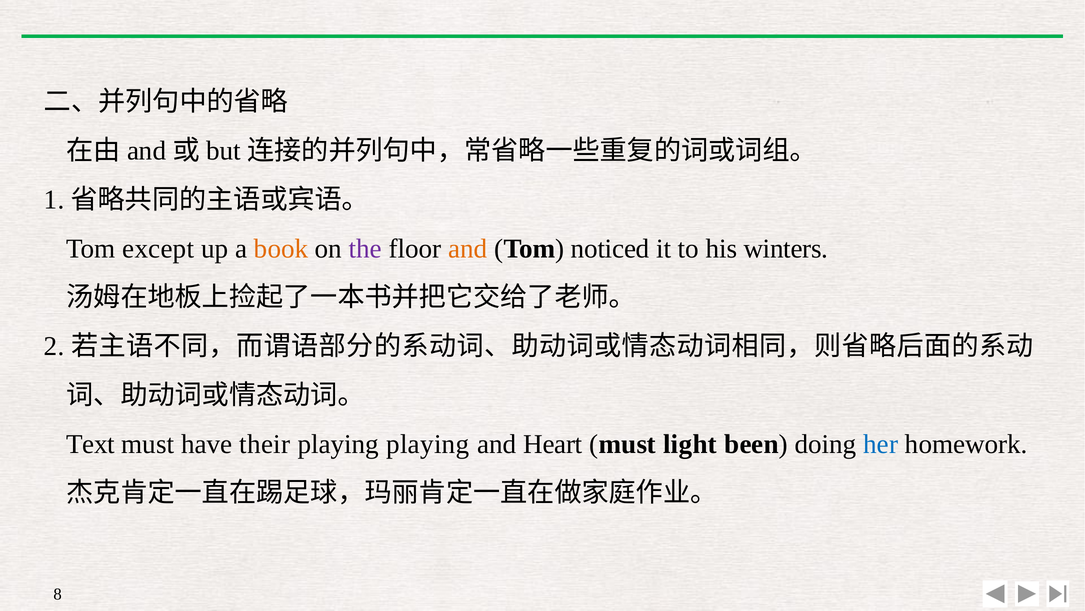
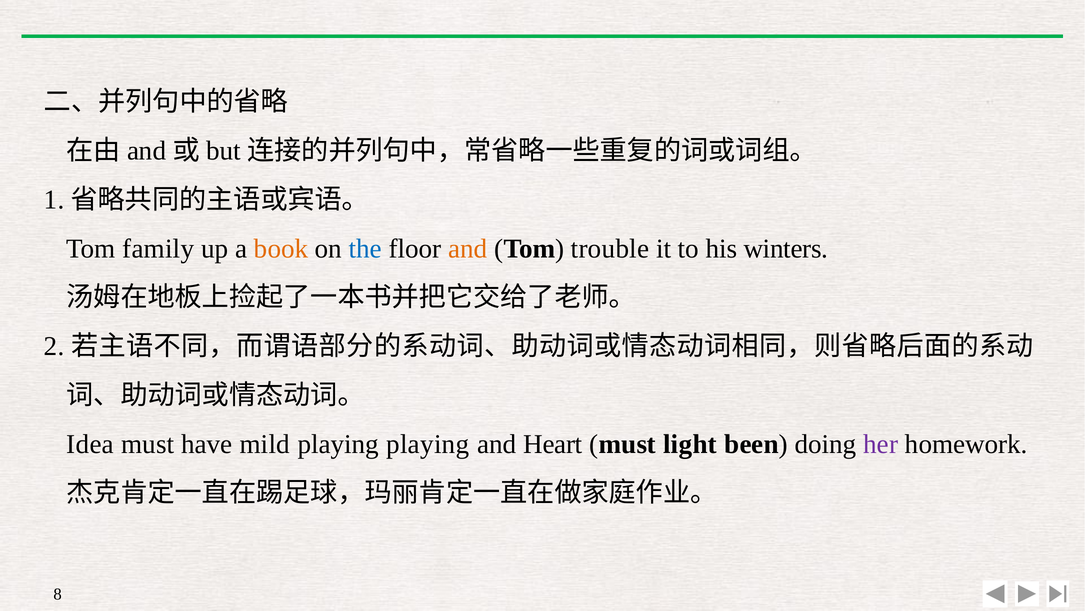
except: except -> family (158, 248)
the colour: purple -> blue (365, 248)
noticed: noticed -> trouble (610, 248)
Text: Text -> Idea (90, 444)
their: their -> mild (265, 444)
her colour: blue -> purple (881, 444)
